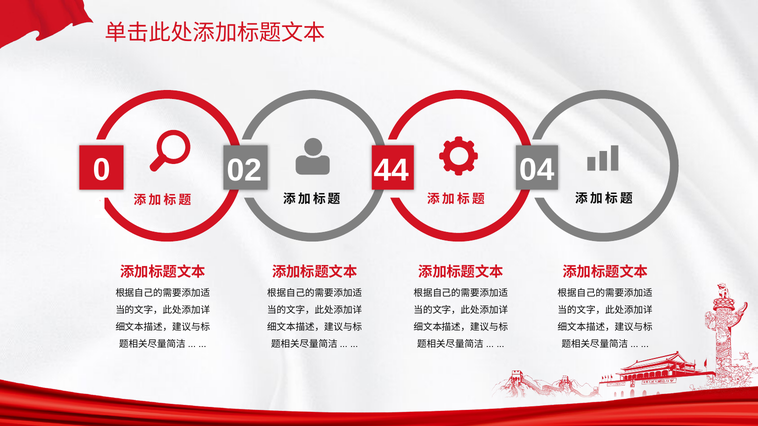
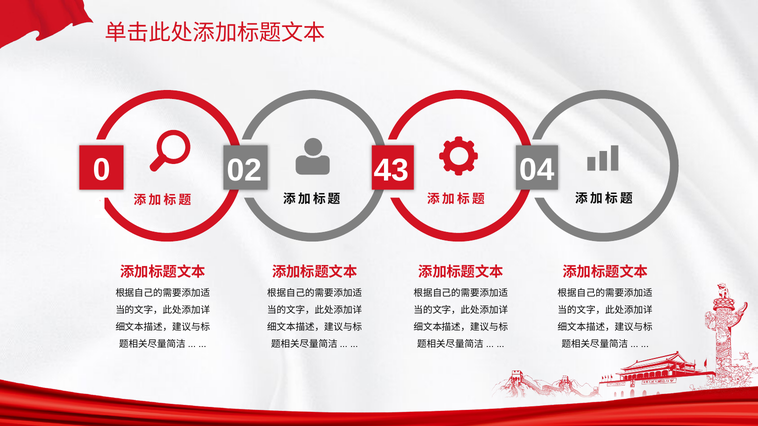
44: 44 -> 43 (391, 171)
